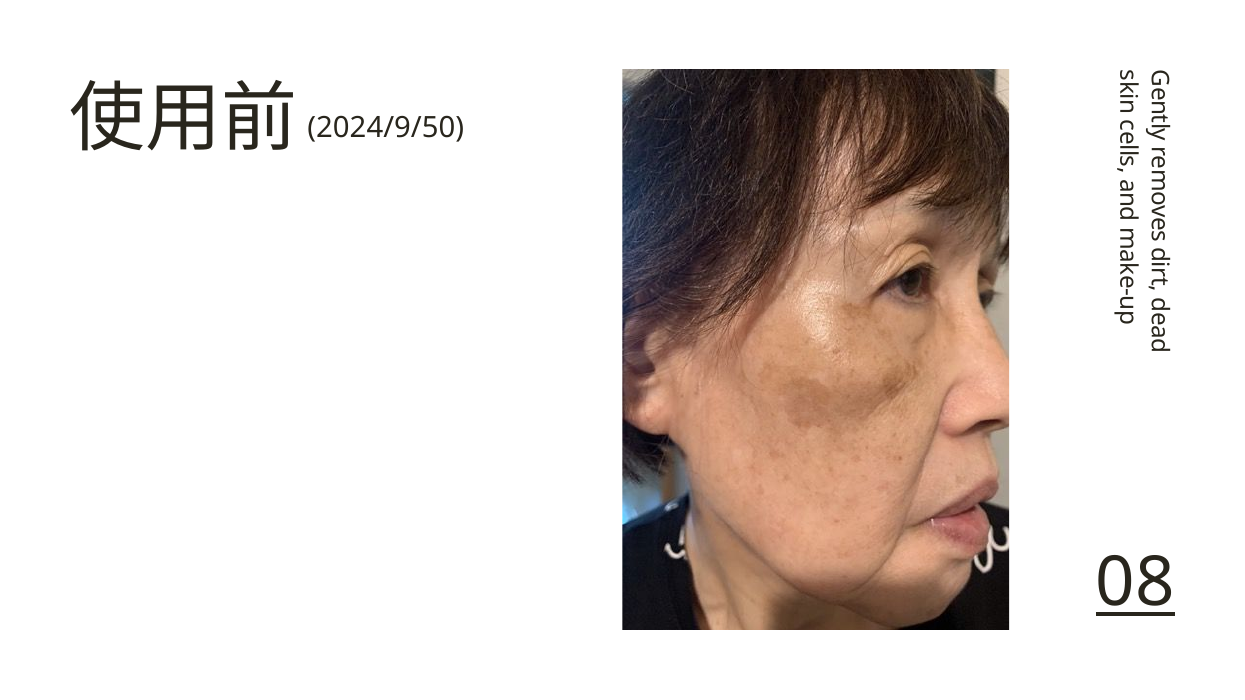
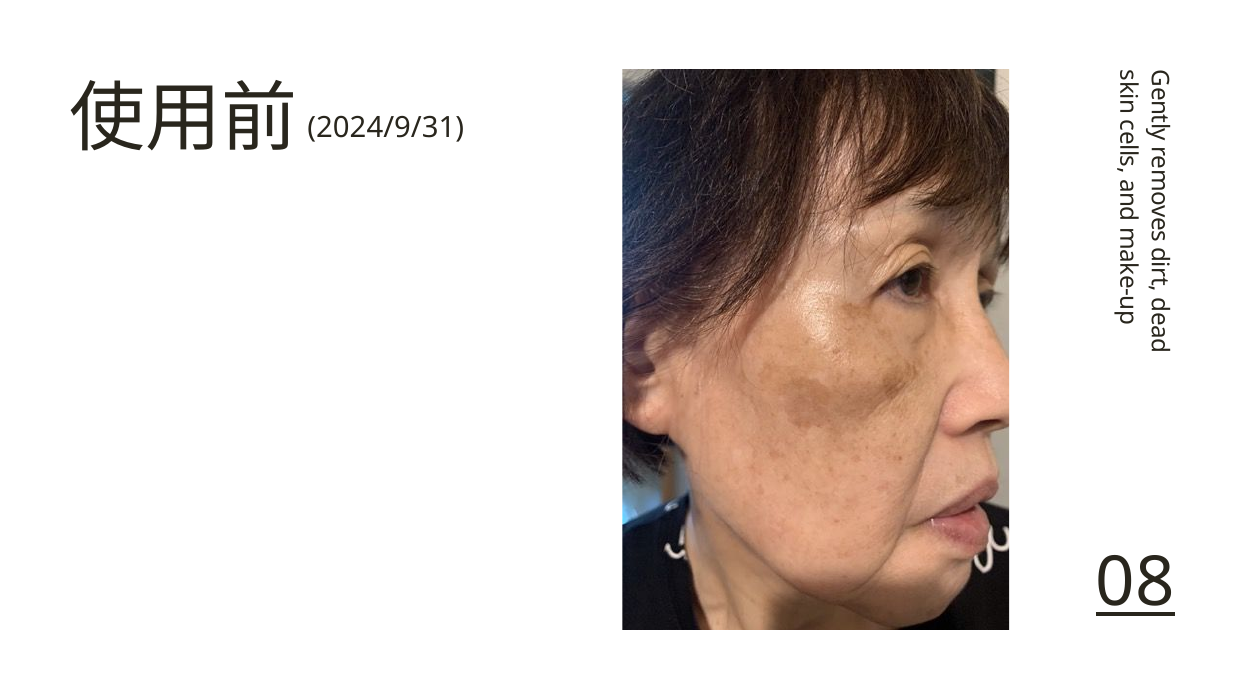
2024/9/50: 2024/9/50 -> 2024/9/31 (386, 128)
